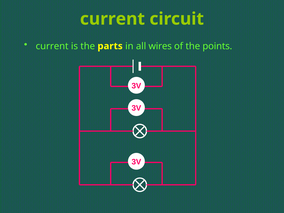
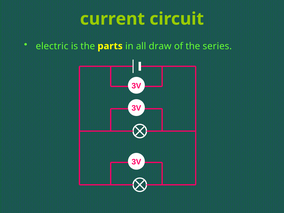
current: current -> electric (52, 46)
wires: wires -> draw (160, 46)
points: points -> series (217, 46)
